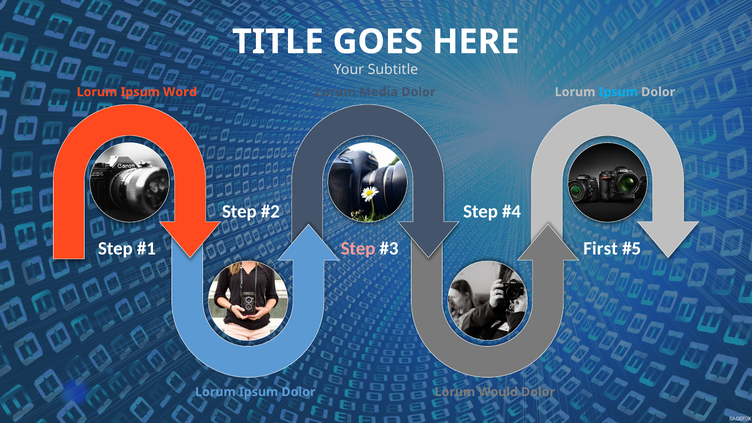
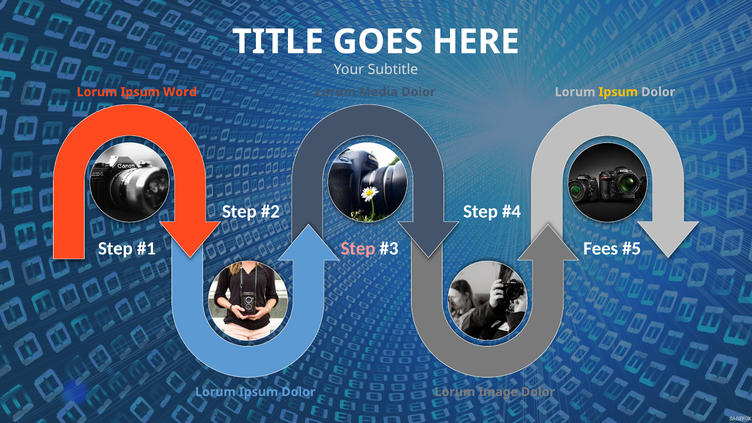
Ipsum colour: light blue -> yellow (618, 92)
First: First -> Fees (601, 249)
Would: Would -> Image (498, 392)
